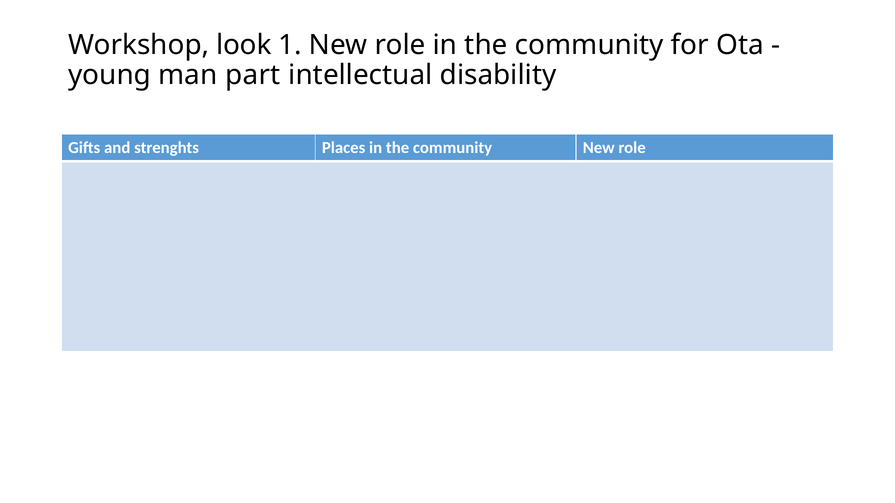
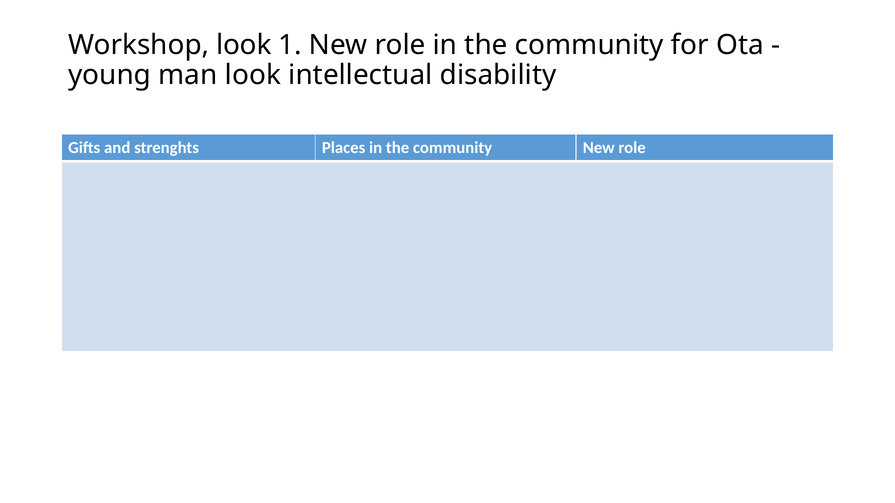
man part: part -> look (253, 75)
